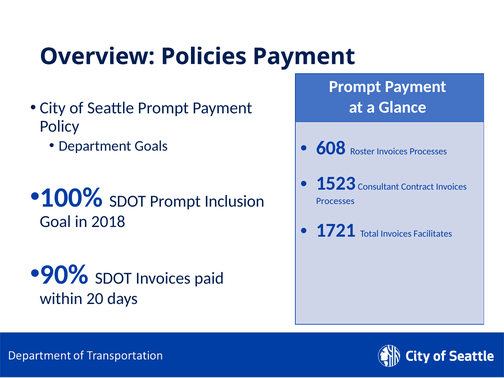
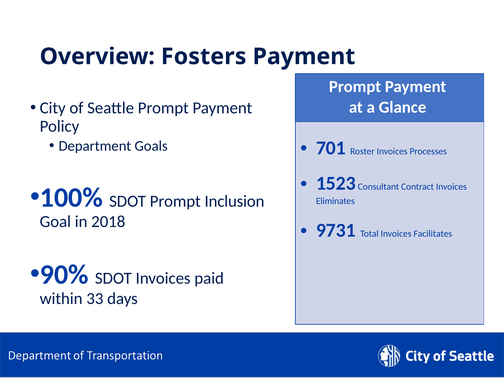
Policies: Policies -> Fosters (204, 57)
608: 608 -> 701 (331, 148)
Processes: Processes -> Eliminates (335, 201)
1721: 1721 -> 9731 (336, 230)
20: 20 -> 33 (95, 299)
